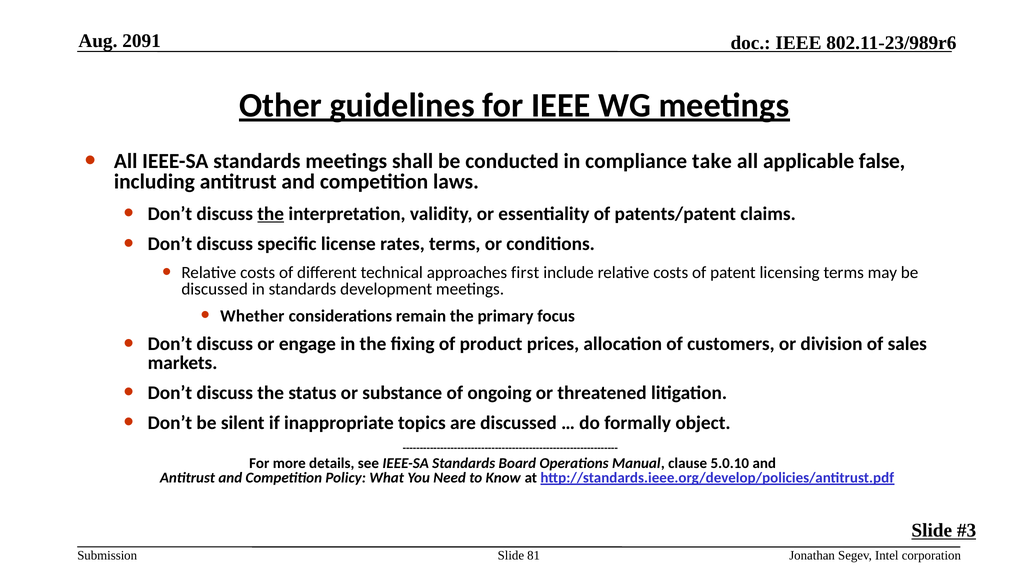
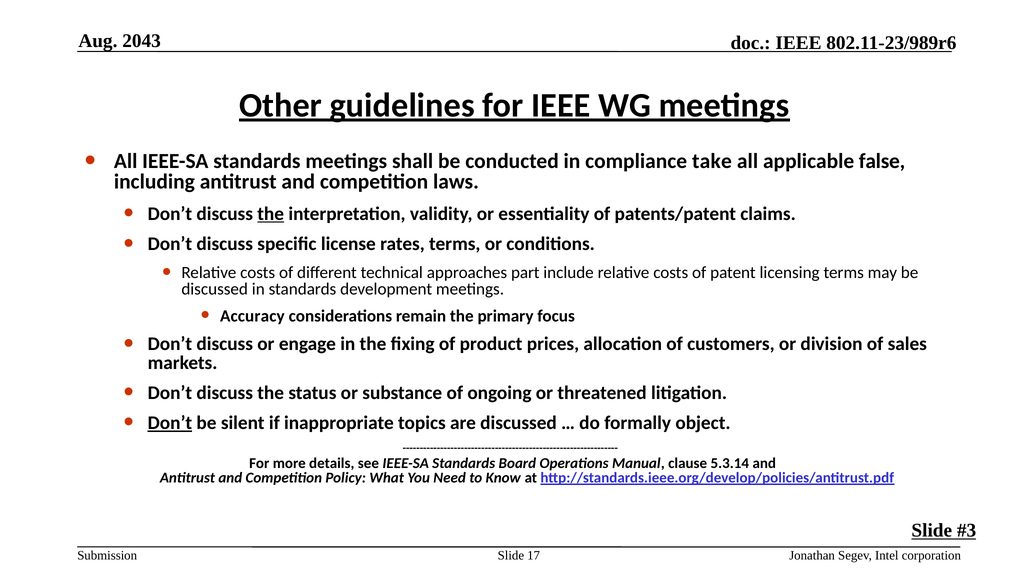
2091: 2091 -> 2043 (142, 41)
first: first -> part (525, 273)
Whether: Whether -> Accuracy (252, 316)
Don’t underline: none -> present (170, 423)
5.0.10: 5.0.10 -> 5.3.14 (730, 463)
81: 81 -> 17 (534, 555)
